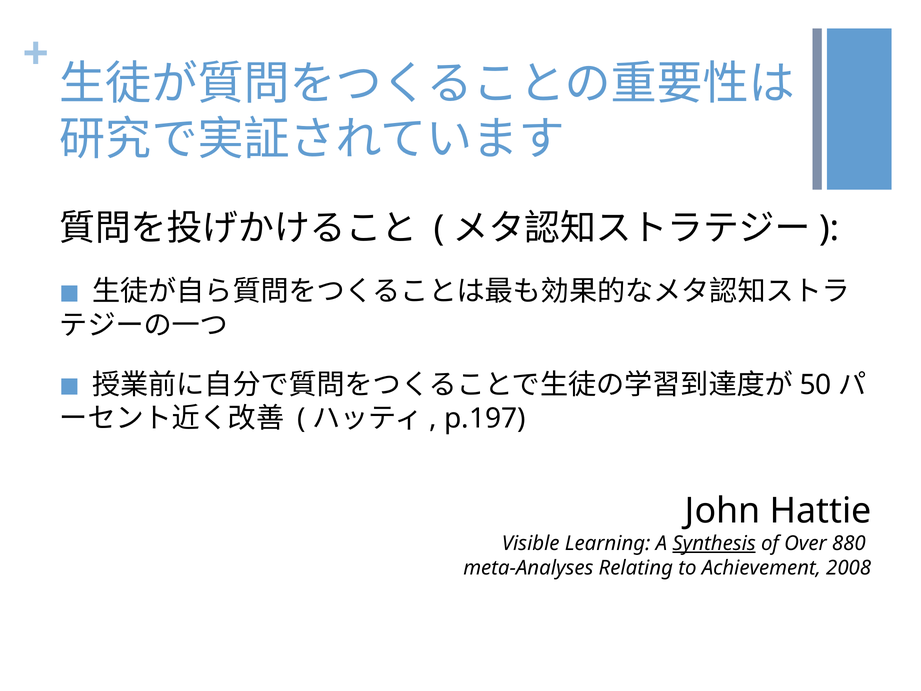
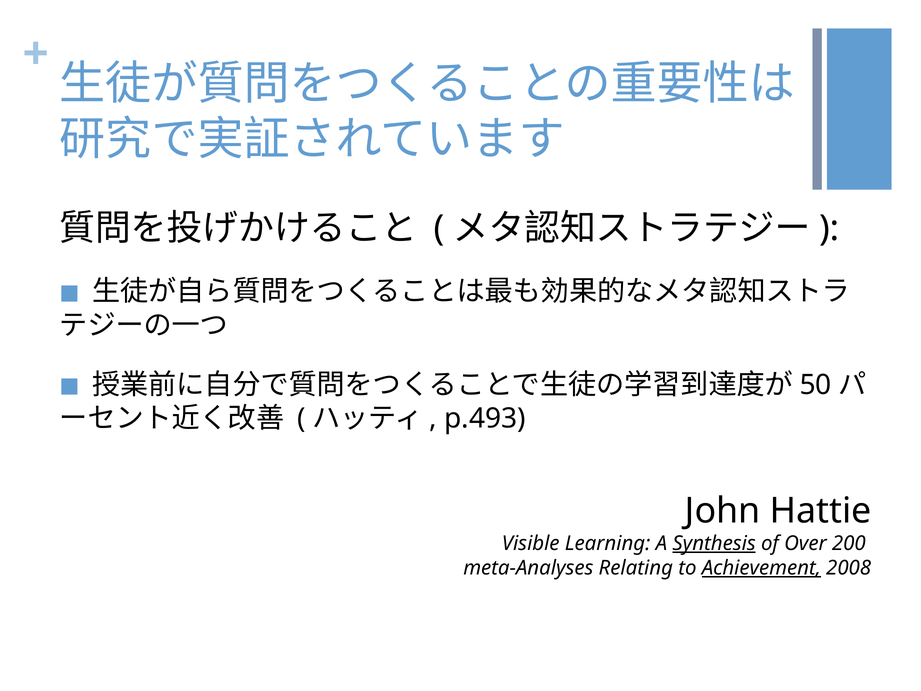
p.197: p.197 -> p.493 (485, 418)
880: 880 -> 200 (849, 543)
Achievement underline: none -> present (761, 568)
